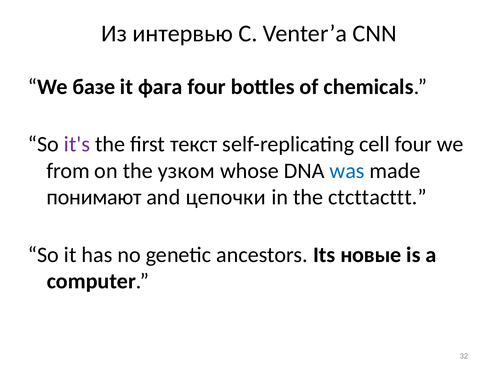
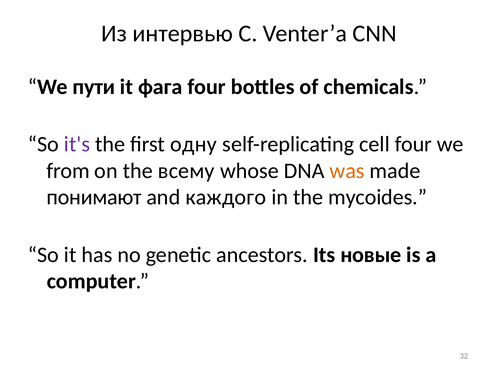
базе: базе -> пути (94, 87)
текст: текст -> одну (194, 144)
узком: узком -> всему (186, 171)
was colour: blue -> orange (347, 171)
цепочки: цепочки -> каждого (226, 198)
ctcttacttt: ctcttacttt -> mycoides (378, 198)
